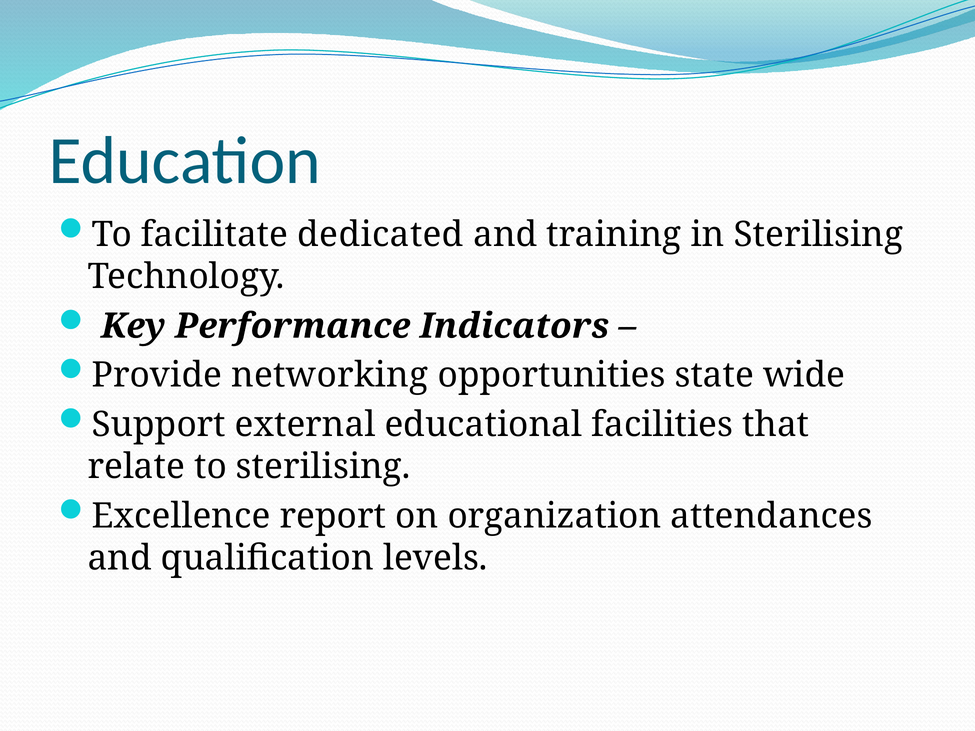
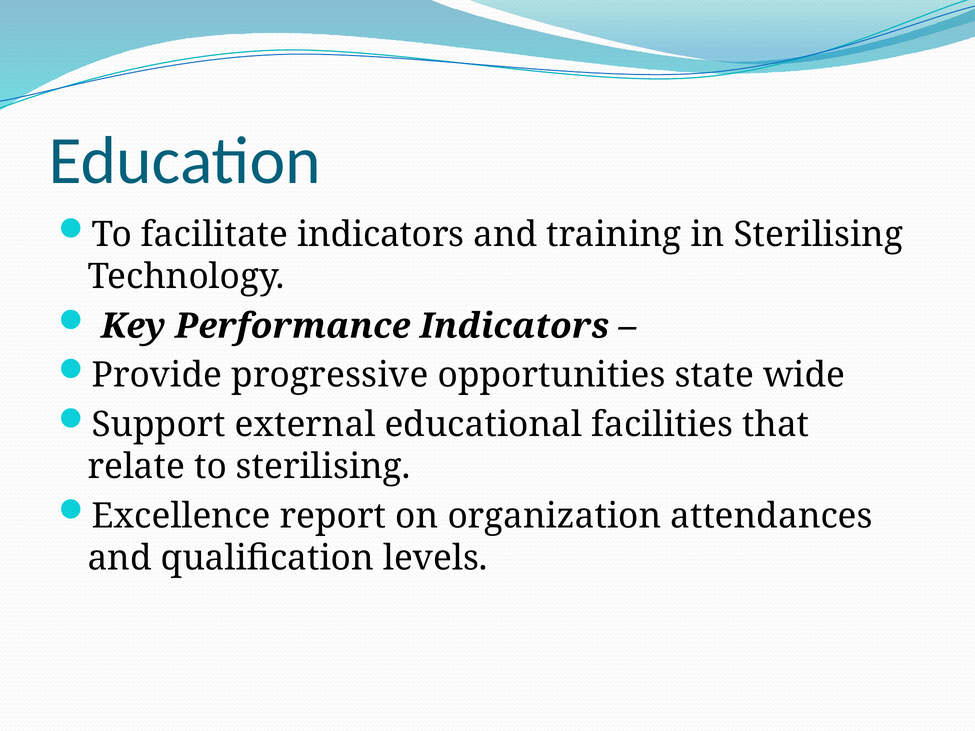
facilitate dedicated: dedicated -> indicators (381, 235)
networking: networking -> progressive (330, 375)
